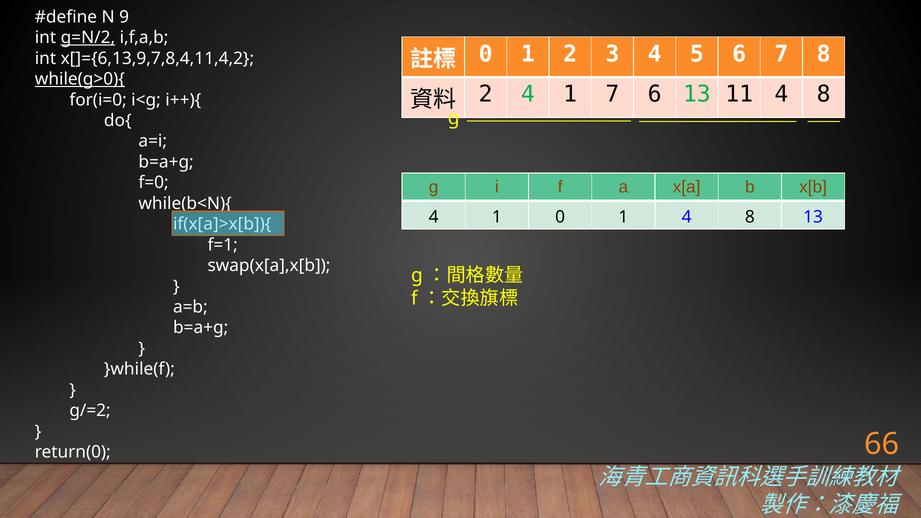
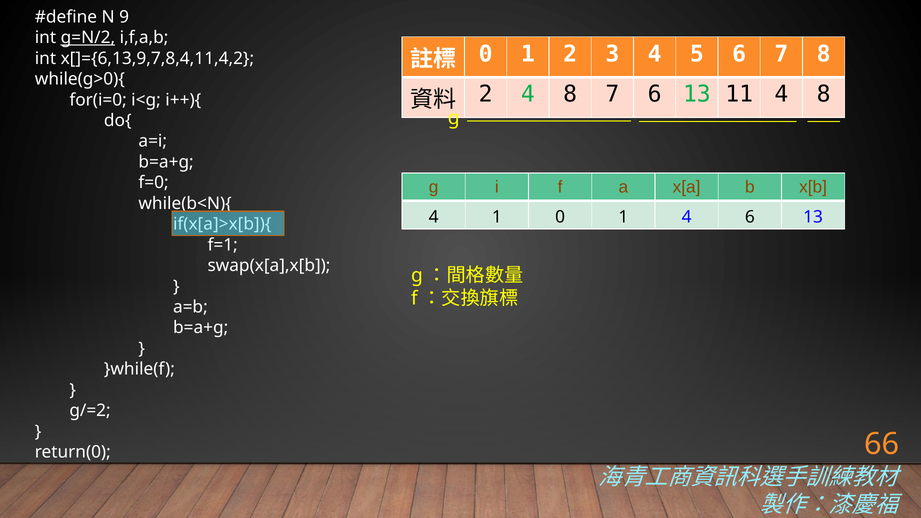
while(g>0){ underline: present -> none (80, 79)
2 4 1: 1 -> 8 (570, 94)
1 4 8: 8 -> 6 (750, 217)
